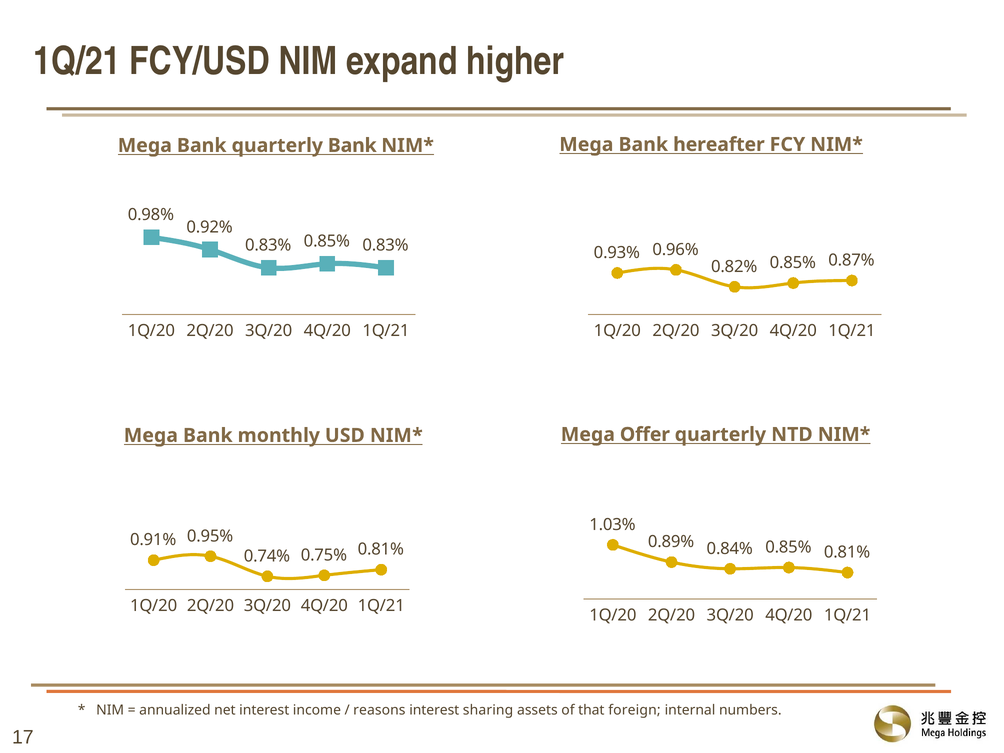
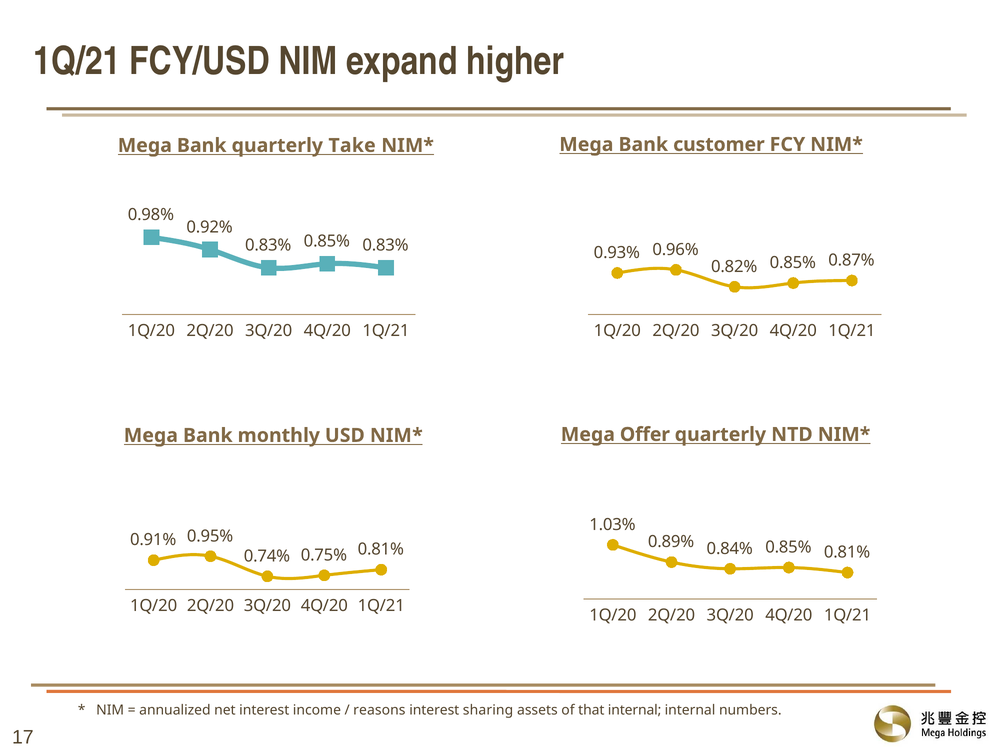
hereafter: hereafter -> customer (719, 145)
quarterly Bank: Bank -> Take (352, 146)
that foreign: foreign -> internal (635, 710)
